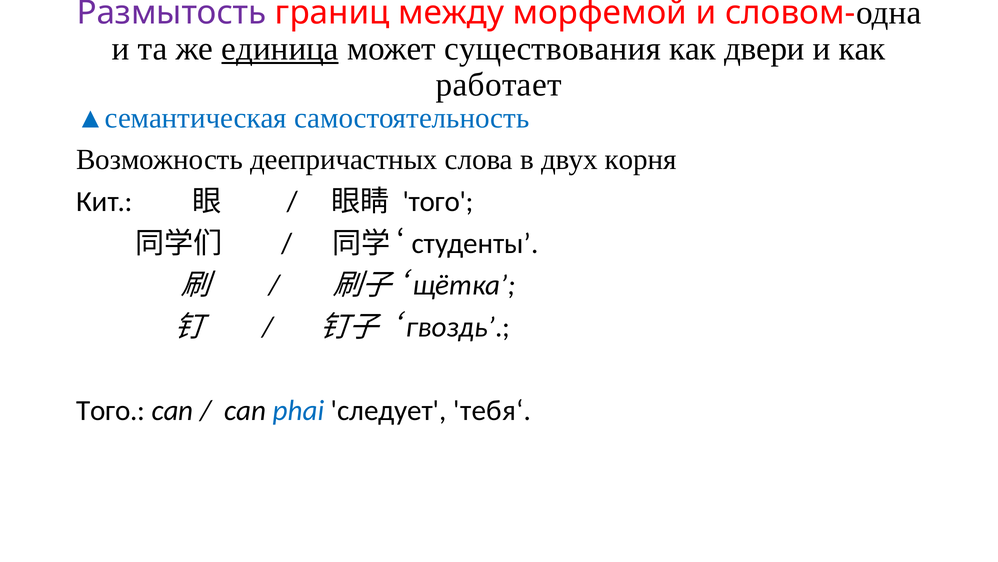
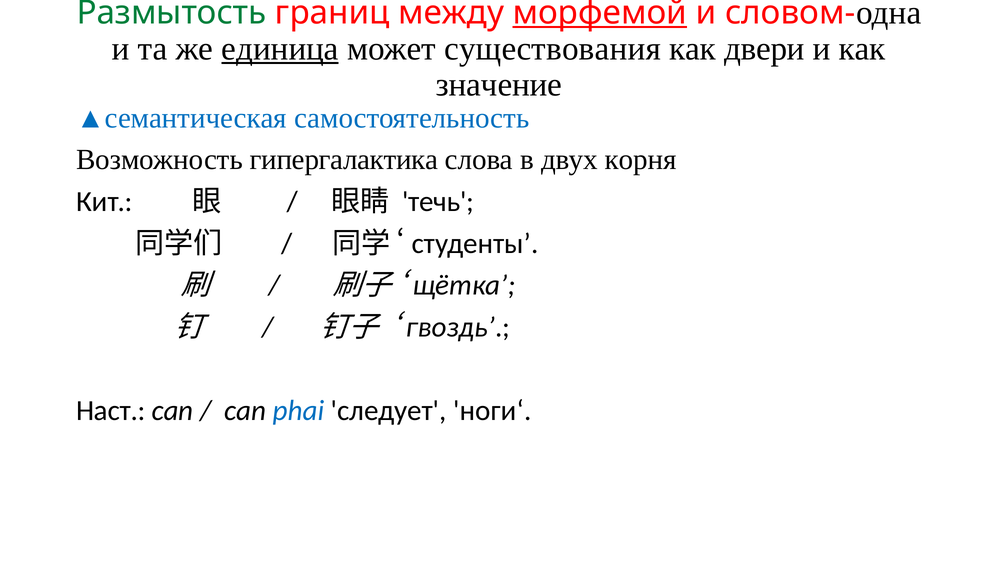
Размытость colour: purple -> green (171, 13)
морфемой underline: none -> present (600, 13)
работает: работает -> значение (499, 85)
деепричастных: деепричастных -> гипергалактика (344, 160)
того: того -> течь (438, 201)
Того: Того -> Наст (111, 410)
тебя‘: тебя‘ -> ноги‘ (492, 410)
